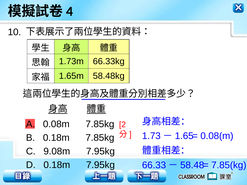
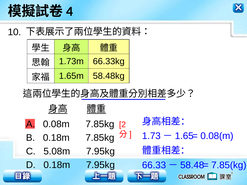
9.08m: 9.08m -> 5.08m (57, 152)
